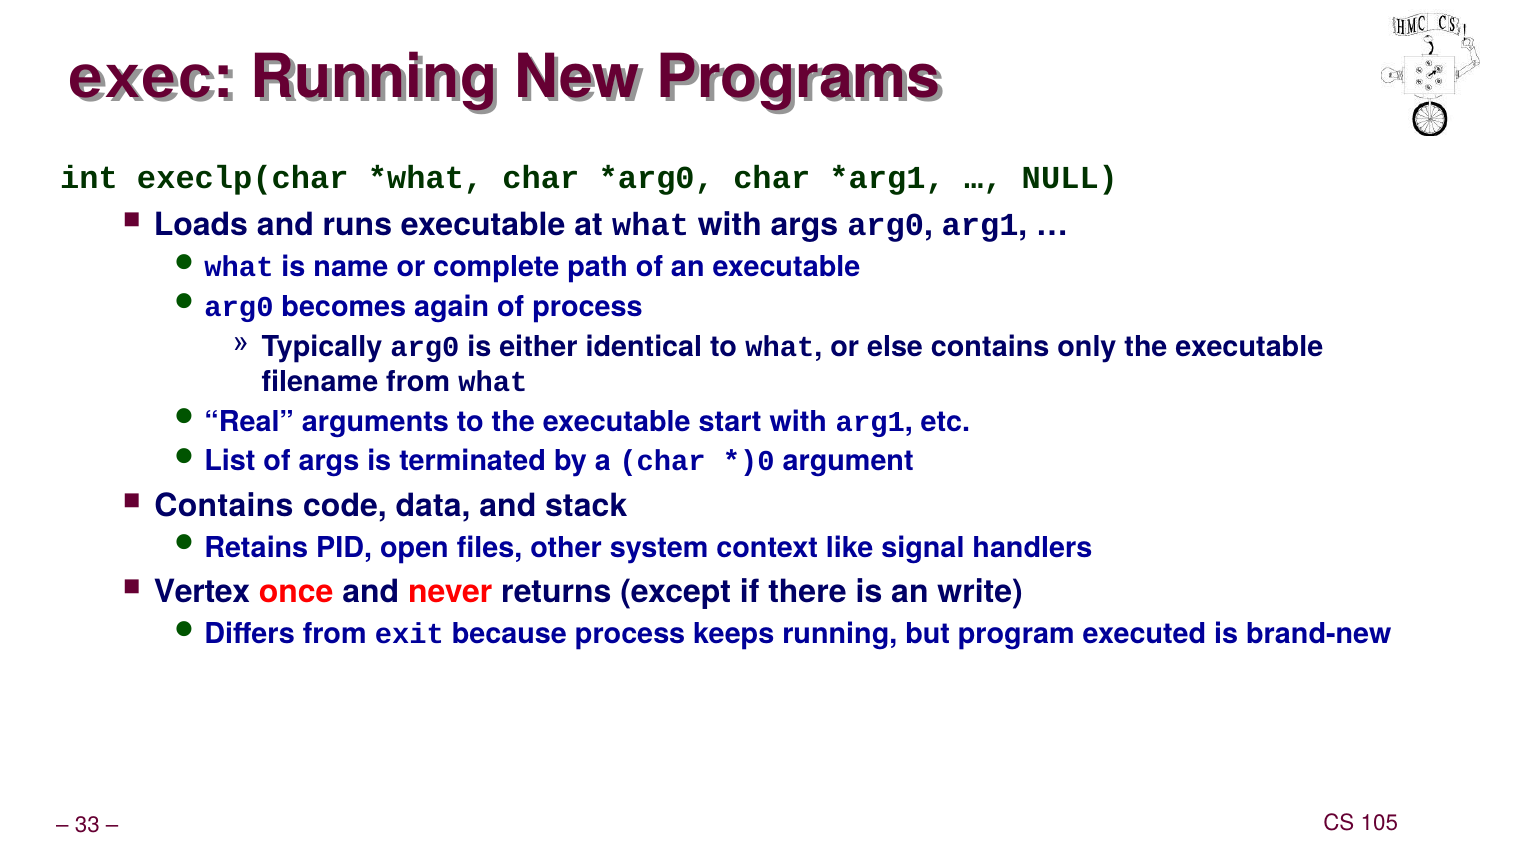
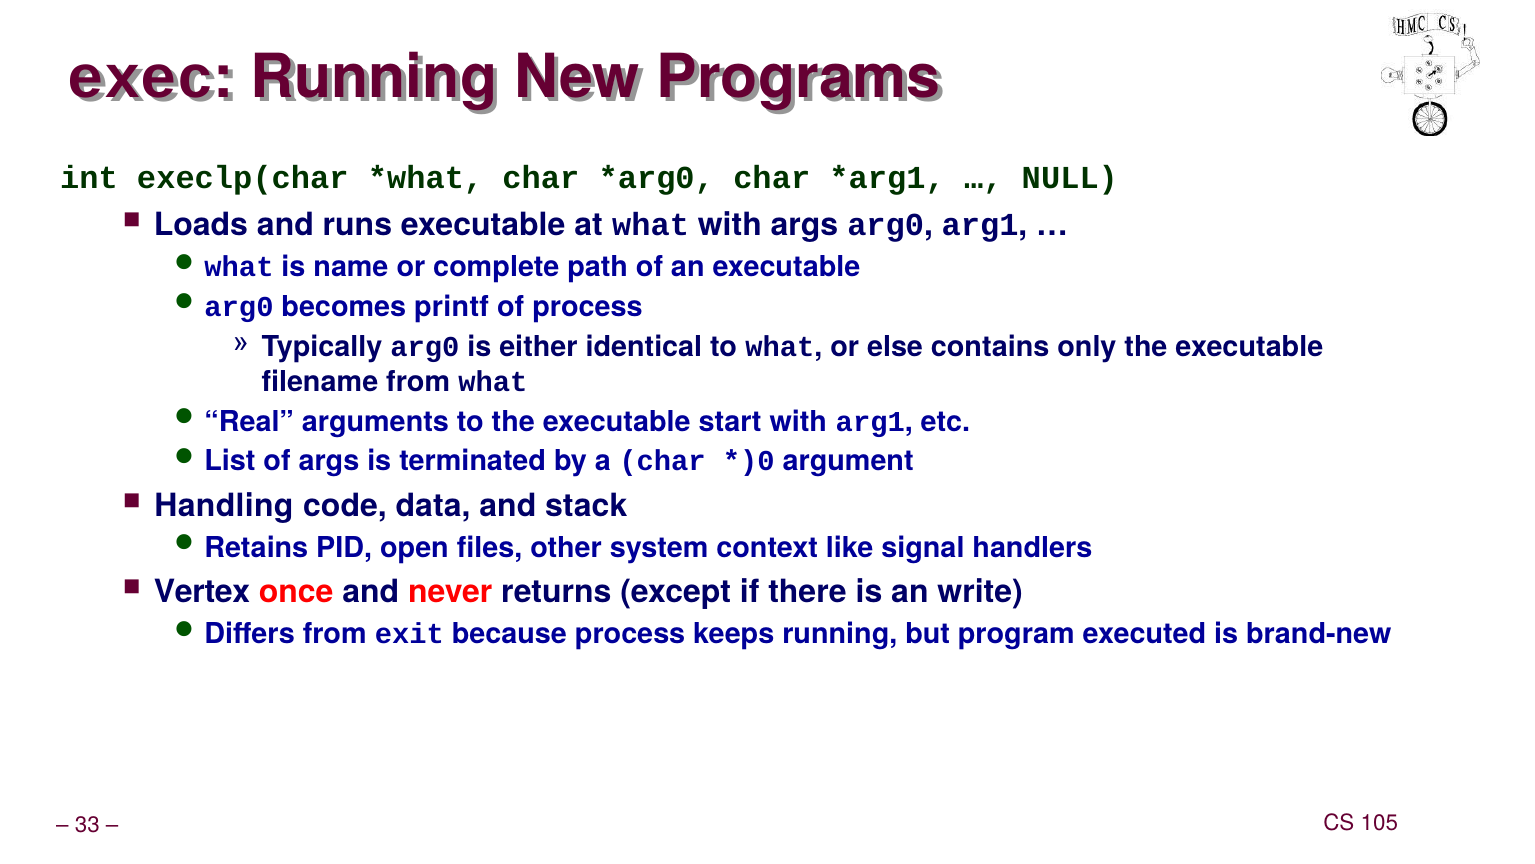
again: again -> printf (452, 307)
Contains: Contains -> Handling (224, 506)
